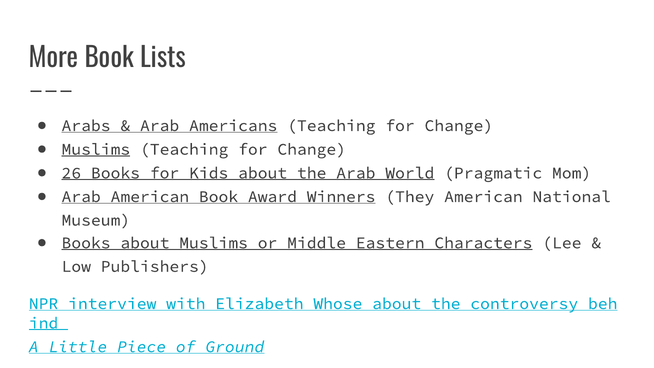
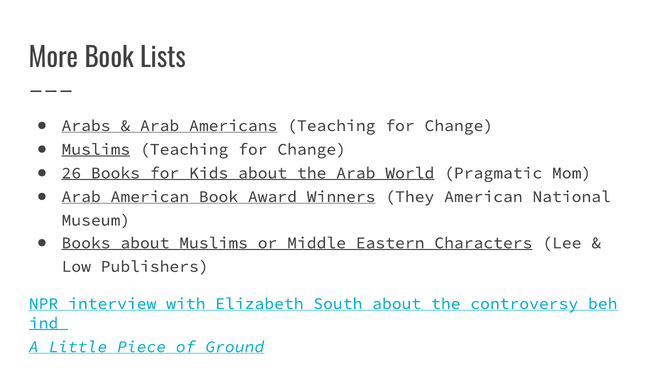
Whose: Whose -> South (338, 304)
